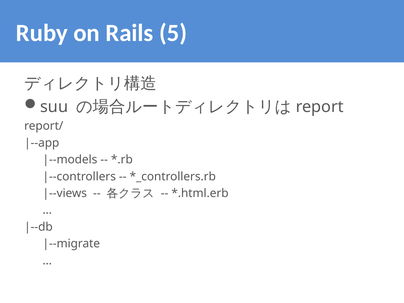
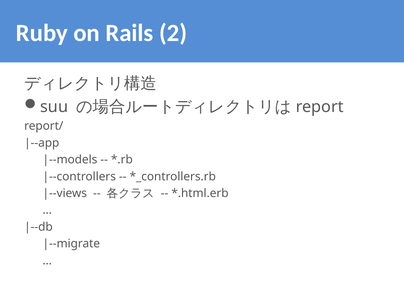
5: 5 -> 2 (173, 33)
